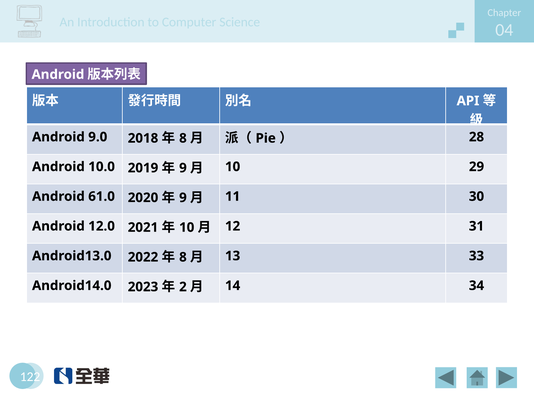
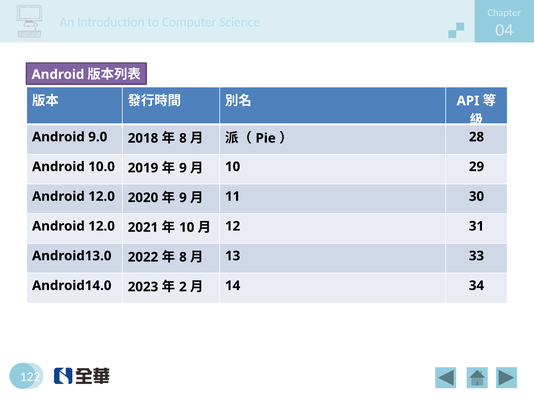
61.0: 61.0 -> 12.0 (102, 197)
